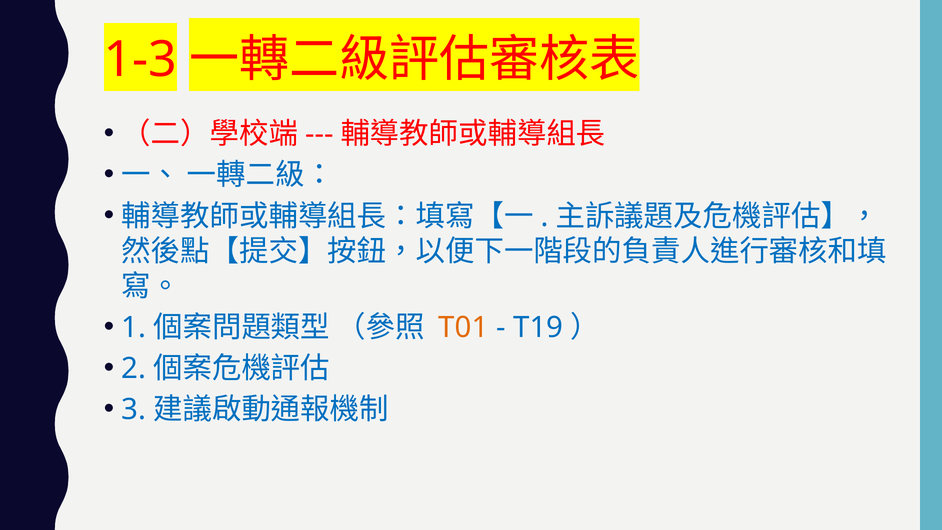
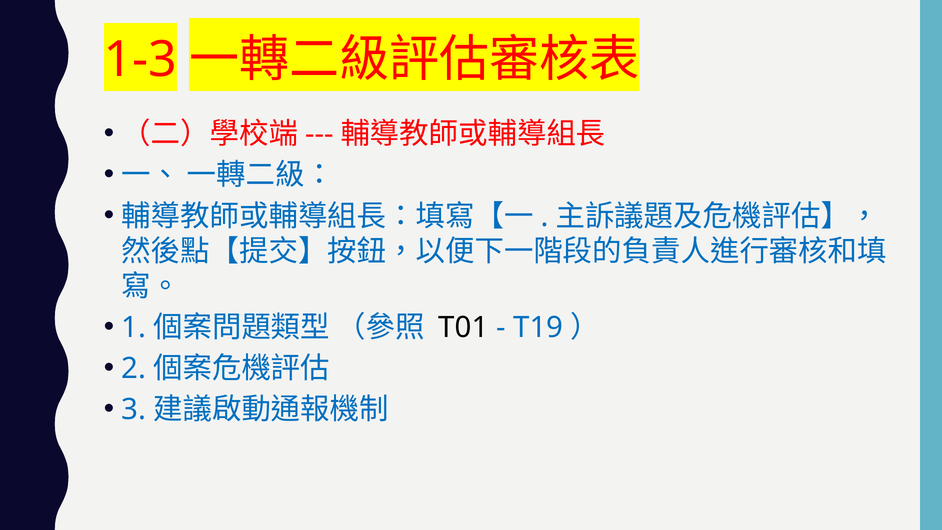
T01 colour: orange -> black (463, 327)
